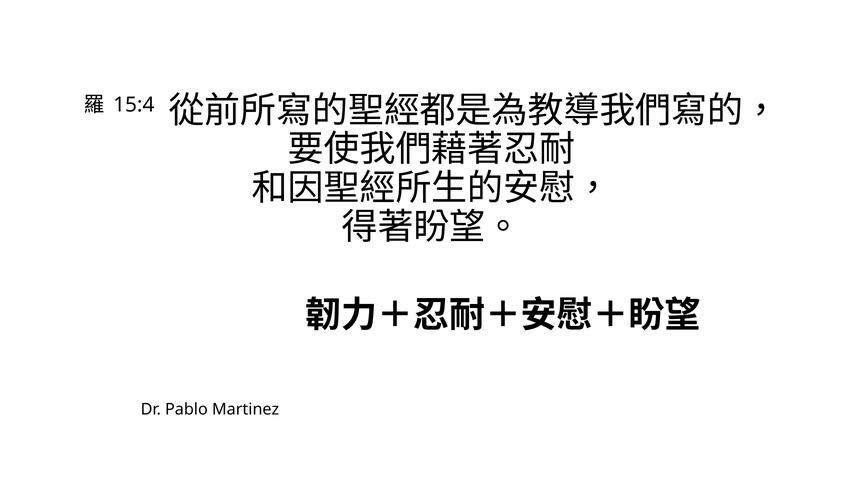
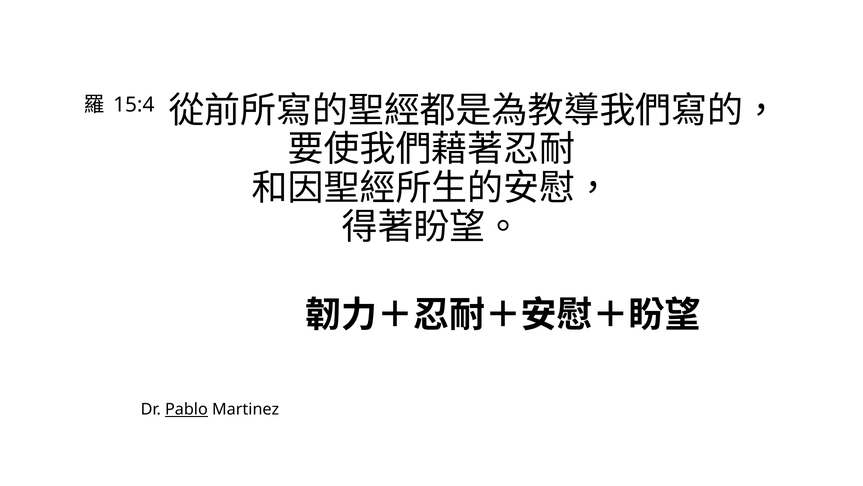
Pablo underline: none -> present (186, 409)
